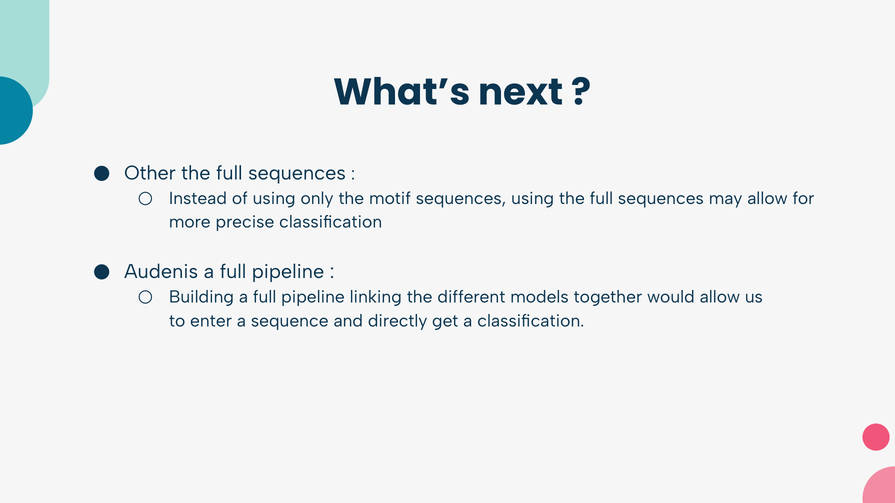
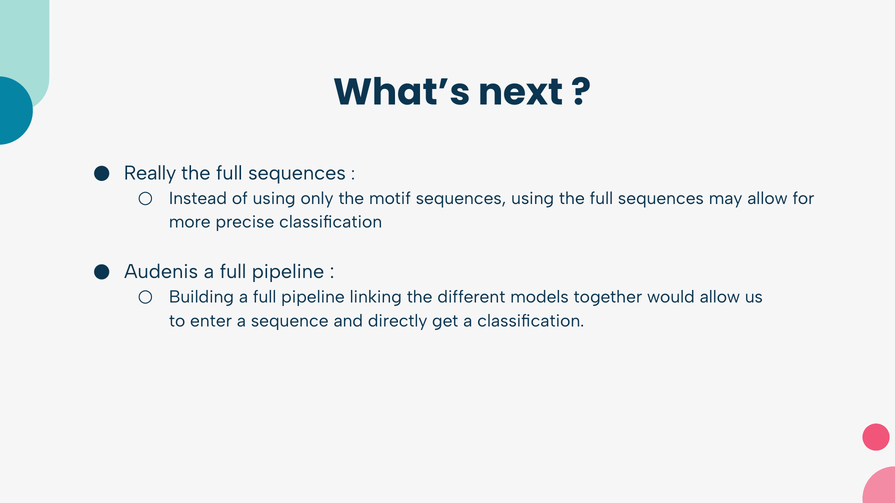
Other: Other -> Really (150, 173)
